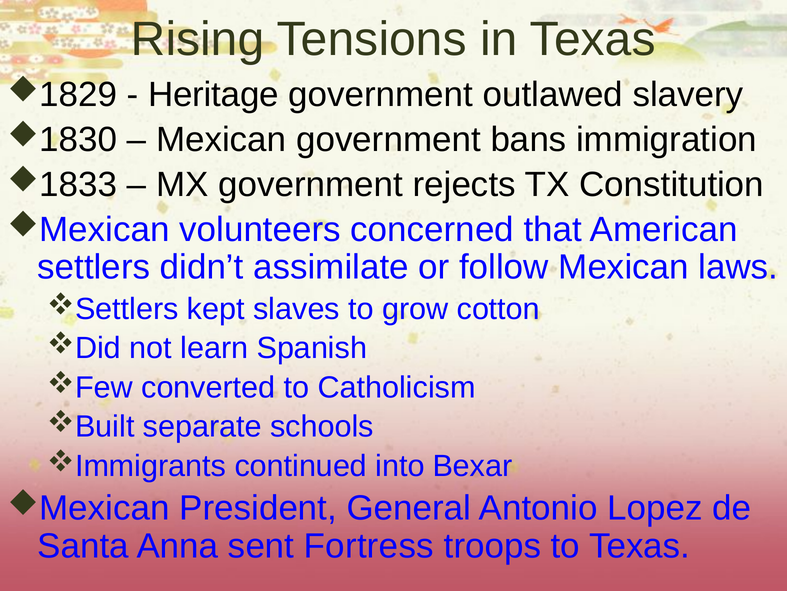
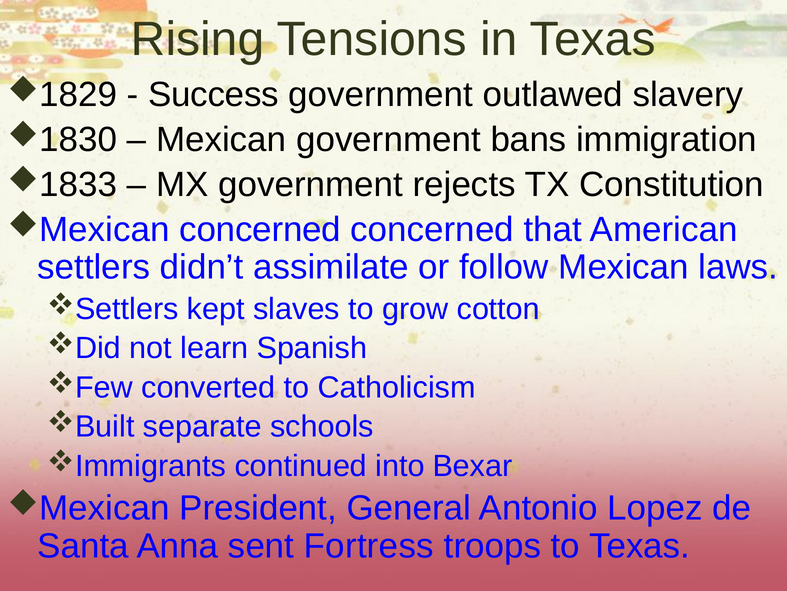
Heritage: Heritage -> Success (214, 95)
volunteers: volunteers -> concerned (260, 229)
